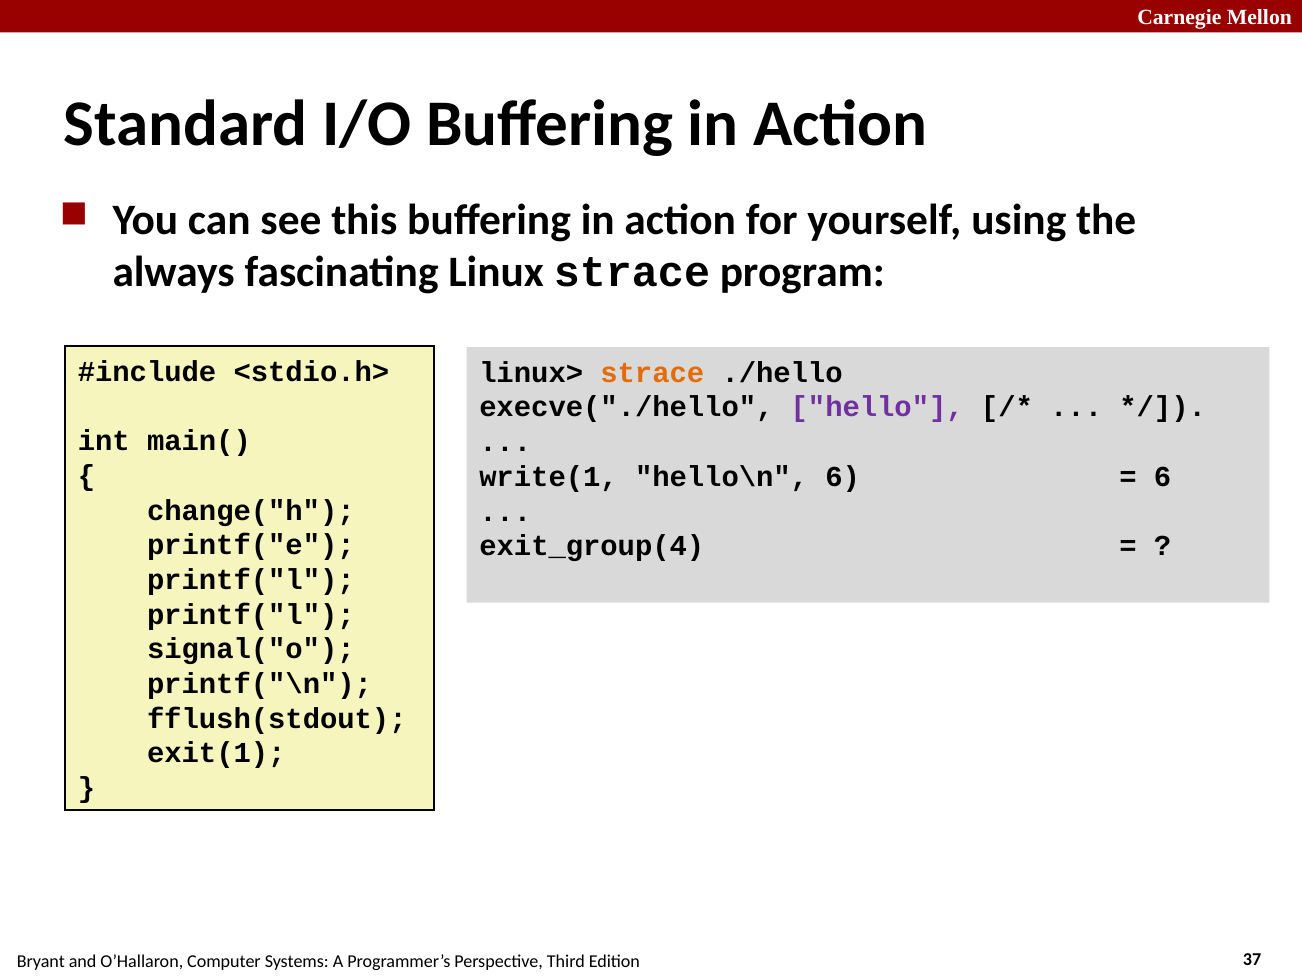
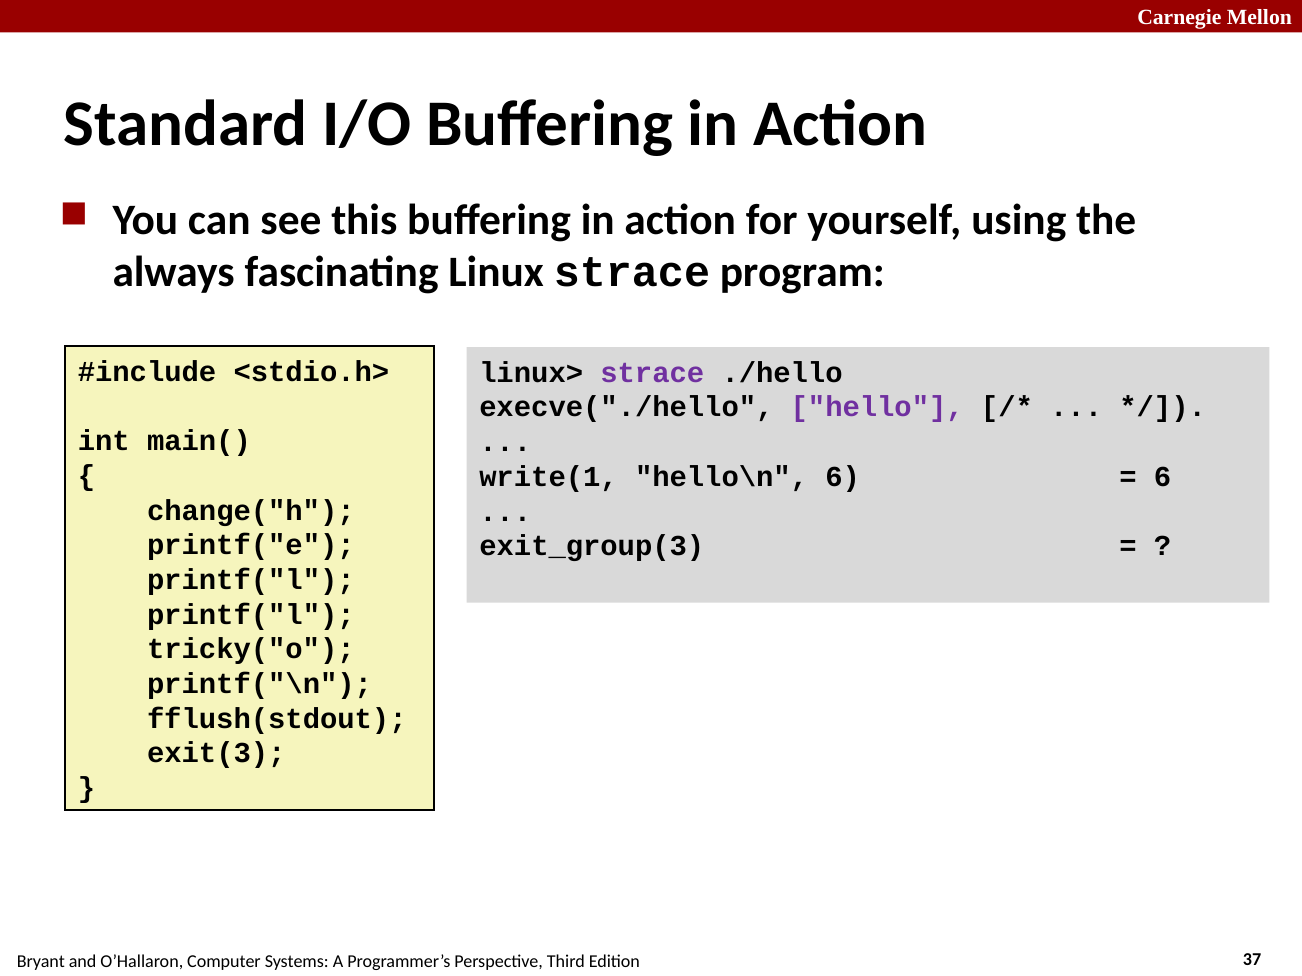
strace colour: orange -> purple (652, 373)
exit_group(4: exit_group(4 -> exit_group(3 (592, 546)
signal("o: signal("o -> tricky("o (251, 650)
exit(1: exit(1 -> exit(3 (216, 754)
